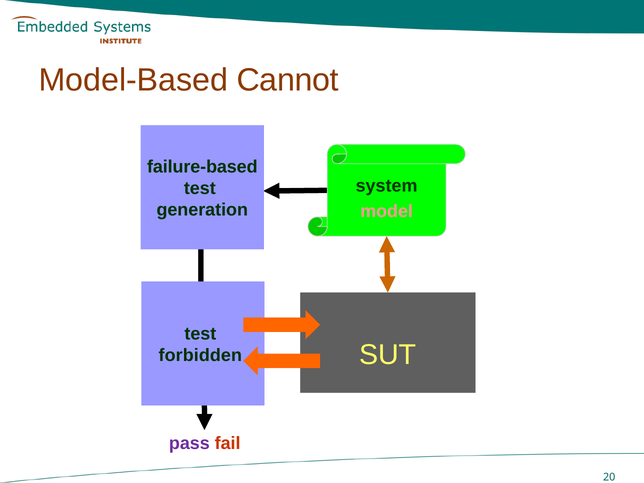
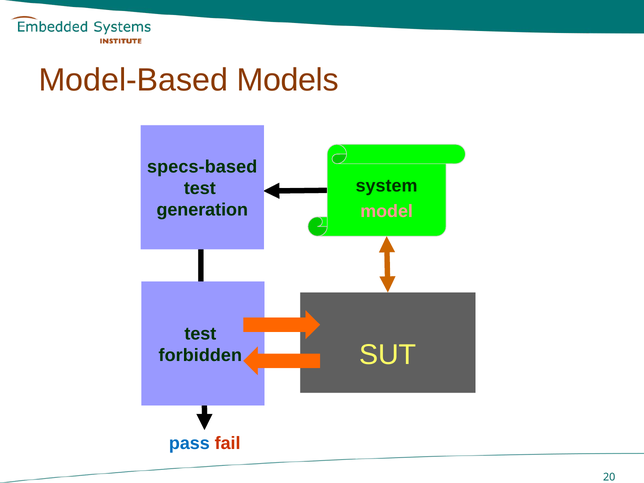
Cannot: Cannot -> Models (288, 80)
failure-based: failure-based -> specs-based (202, 167)
pass colour: purple -> blue (189, 443)
